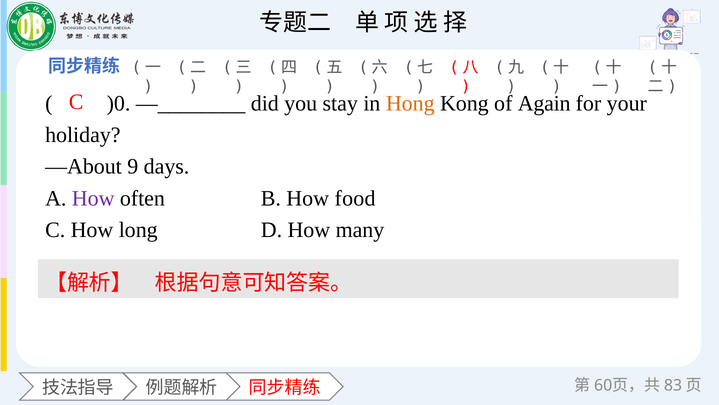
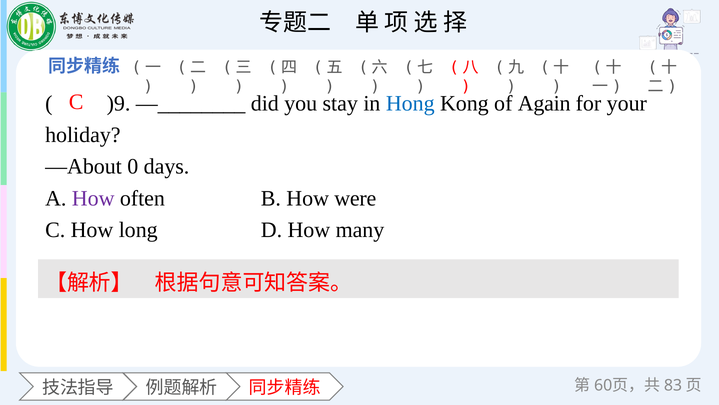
)0: )0 -> )9 (119, 103)
Hong colour: orange -> blue (410, 103)
9: 9 -> 0 (133, 167)
food: food -> were (355, 198)
